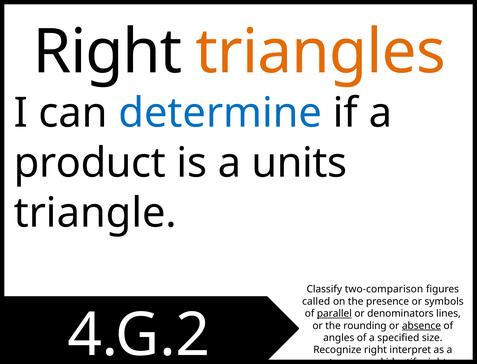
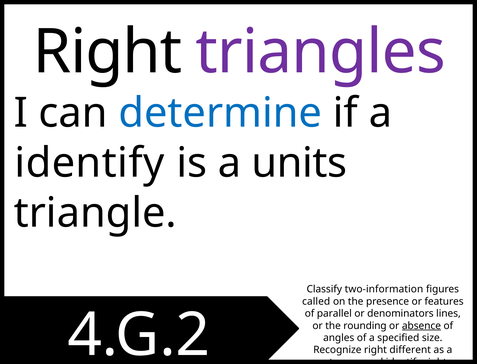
triangles colour: orange -> purple (321, 52)
product: product -> identify (89, 163)
two-comparison: two-comparison -> two-information (384, 289)
symbols: symbols -> features (444, 301)
parallel underline: present -> none (334, 313)
interpret: interpret -> different (410, 349)
